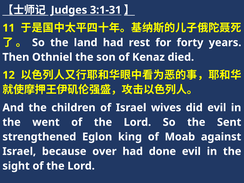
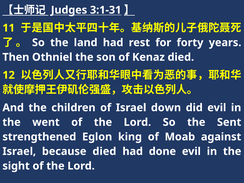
wives: wives -> down (166, 108)
because over: over -> died (104, 151)
